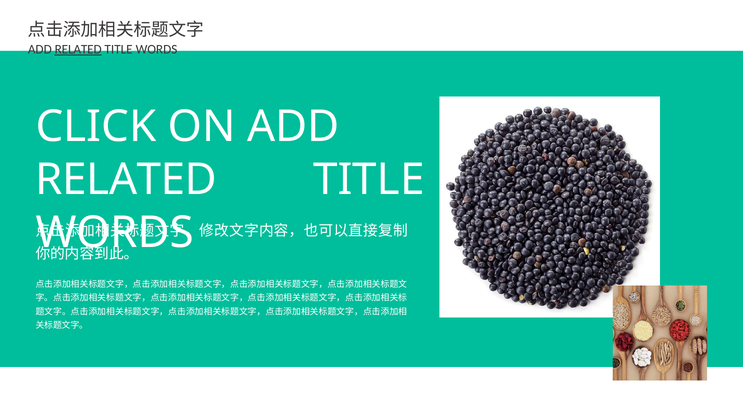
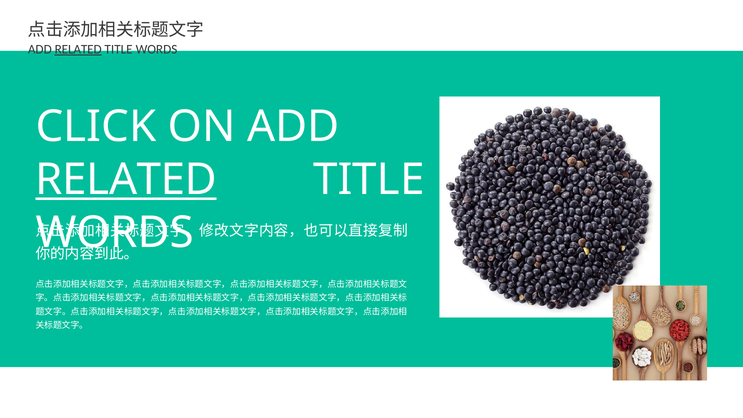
RELATED underline: none -> present (126, 180)
